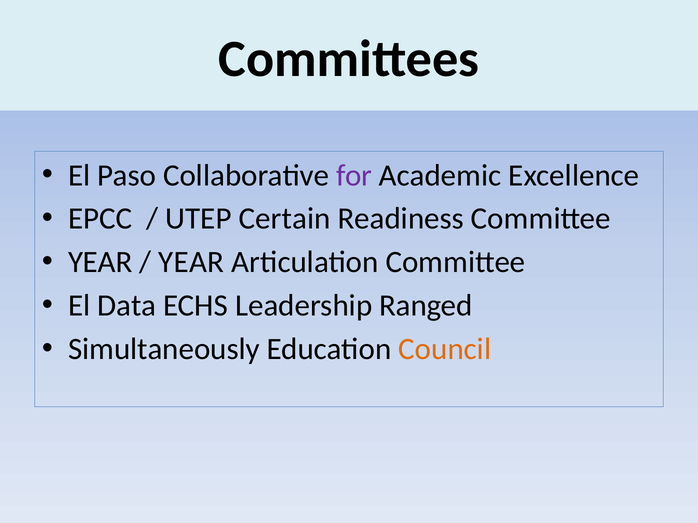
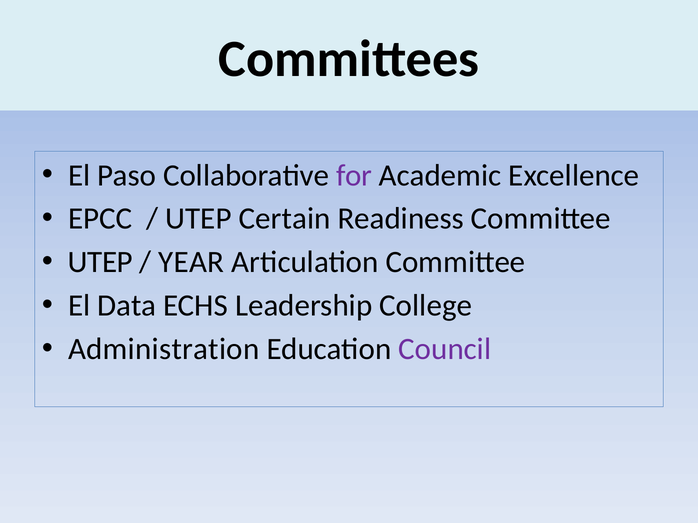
YEAR: YEAR -> UTEP (100, 262)
Ranged: Ranged -> College (426, 306)
Simultaneously: Simultaneously -> Administration (164, 349)
Council colour: orange -> purple (445, 349)
